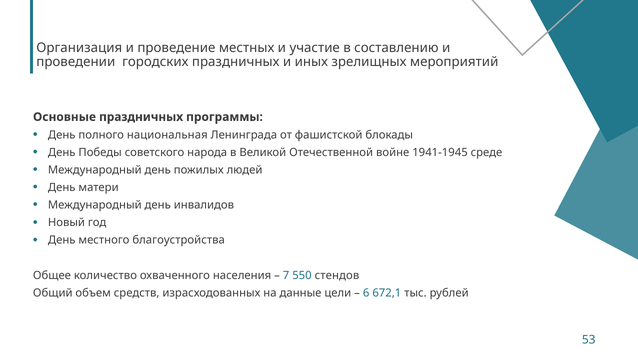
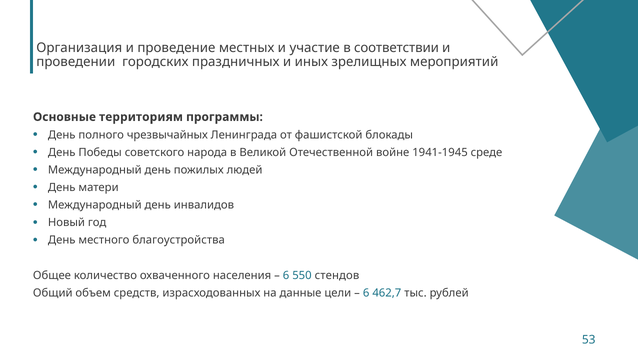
составлению: составлению -> соответствии (396, 48)
Основные праздничных: праздничных -> территориям (141, 117)
национальная: национальная -> чрезвычайных (167, 135)
7: 7 -> 6 (286, 275)
672,1: 672,1 -> 462,7 (387, 293)
